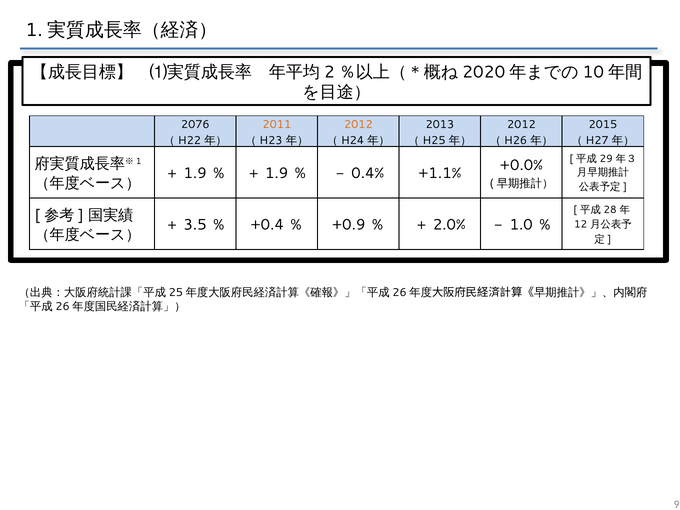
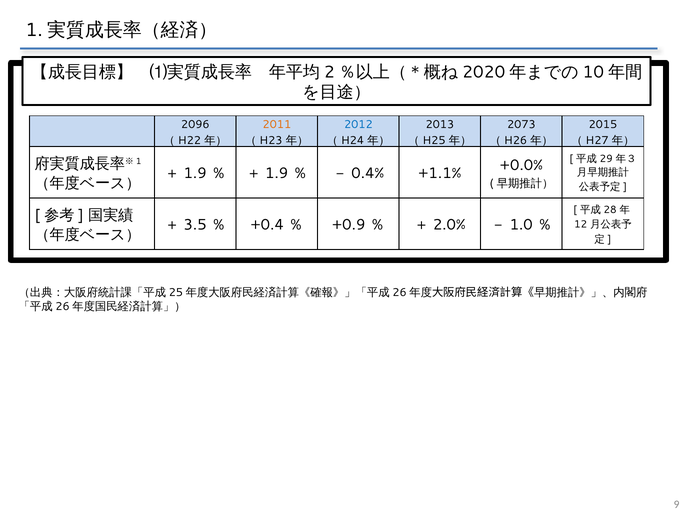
2076: 2076 -> 2096 (195, 124)
2012 colour: orange -> blue (358, 124)
2012: 2012 -> 2073 (521, 124)
